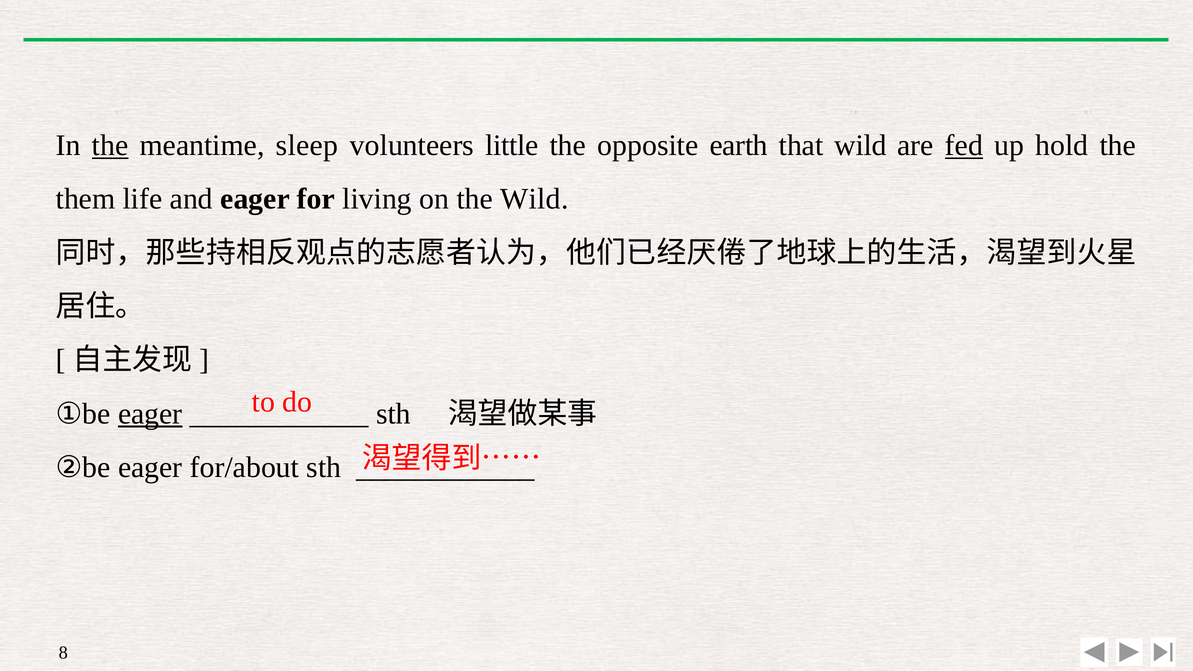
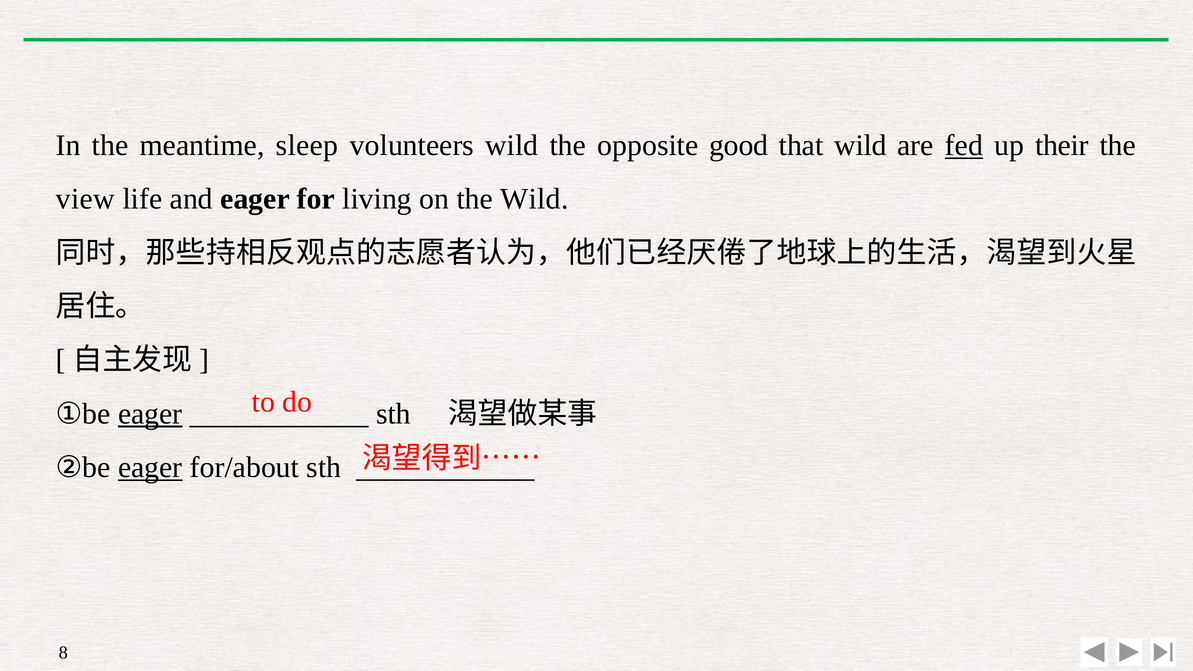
the underline: present -> none (110, 145)
volunteers little: little -> wild (512, 145)
earth: earth -> good (739, 145)
hold: hold -> their (1062, 145)
them: them -> view (85, 199)
eager underline: none -> present (150, 467)
